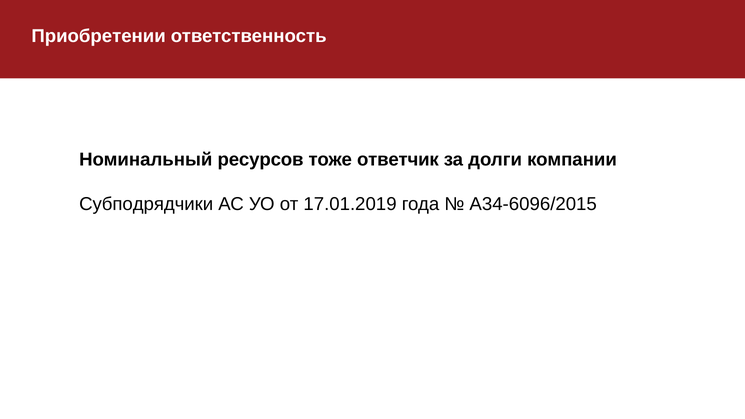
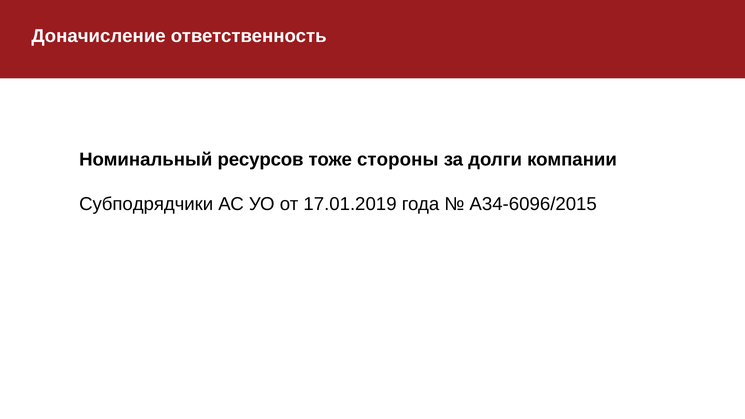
Приобретении: Приобретении -> Доначисление (99, 36)
ответчик: ответчик -> стороны (398, 159)
